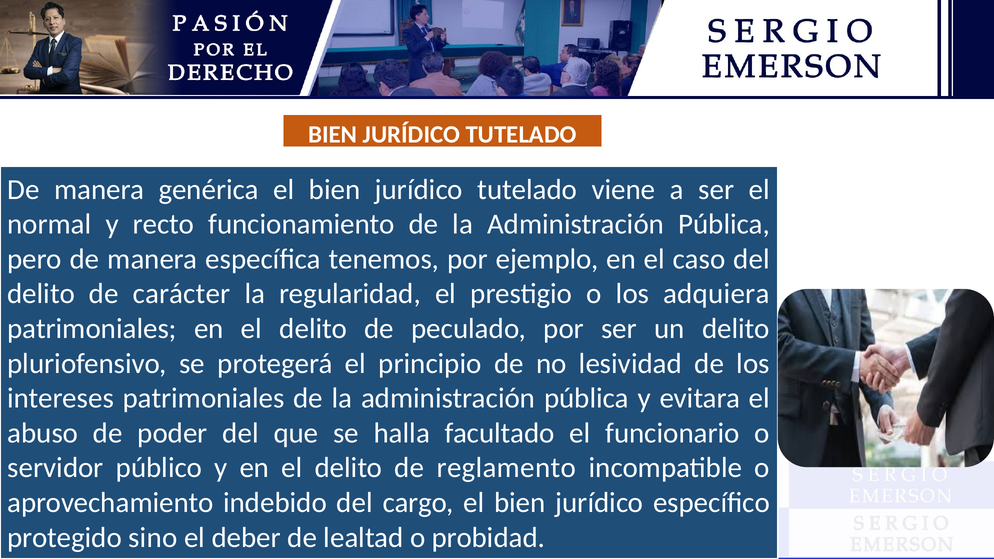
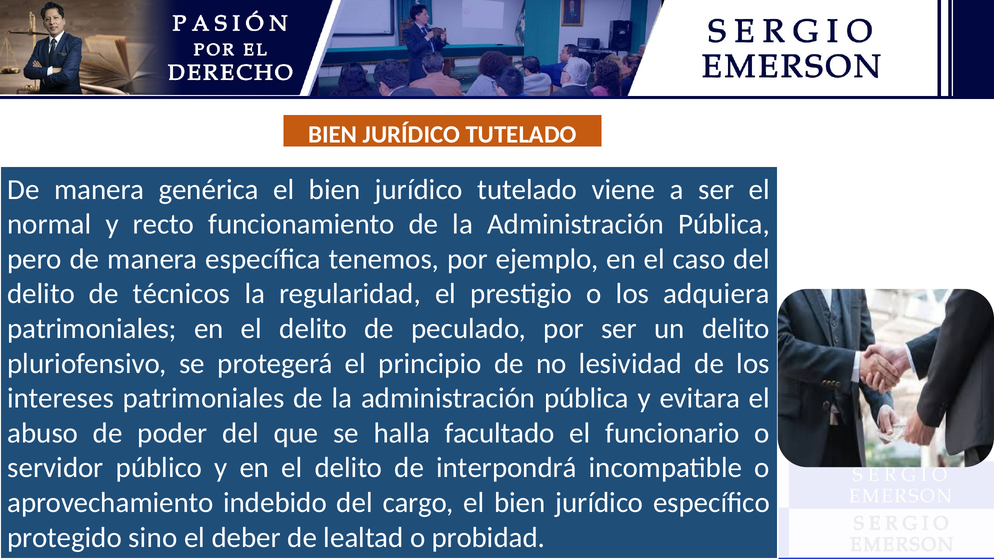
carácter: carácter -> técnicos (182, 294)
reglamento: reglamento -> interpondrá (506, 468)
